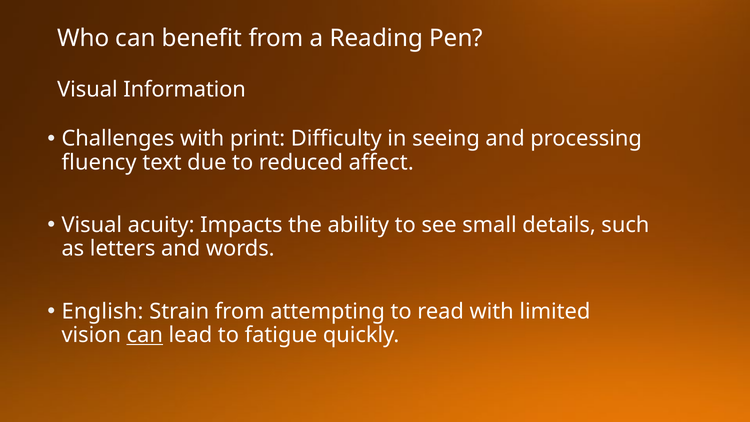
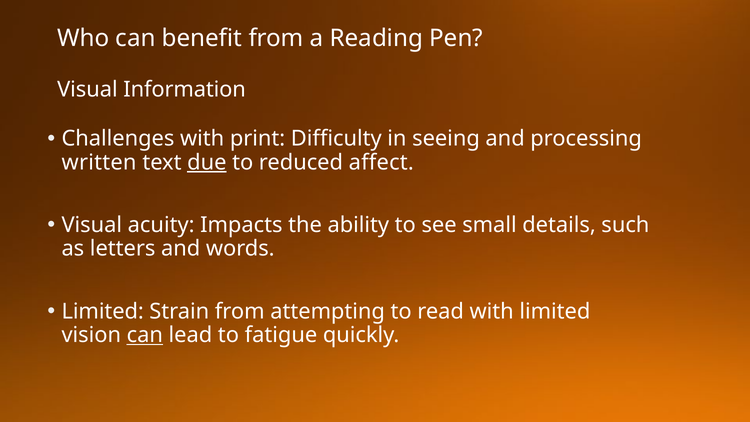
fluency: fluency -> written (99, 162)
due underline: none -> present (207, 162)
English: English -> Limited (103, 311)
